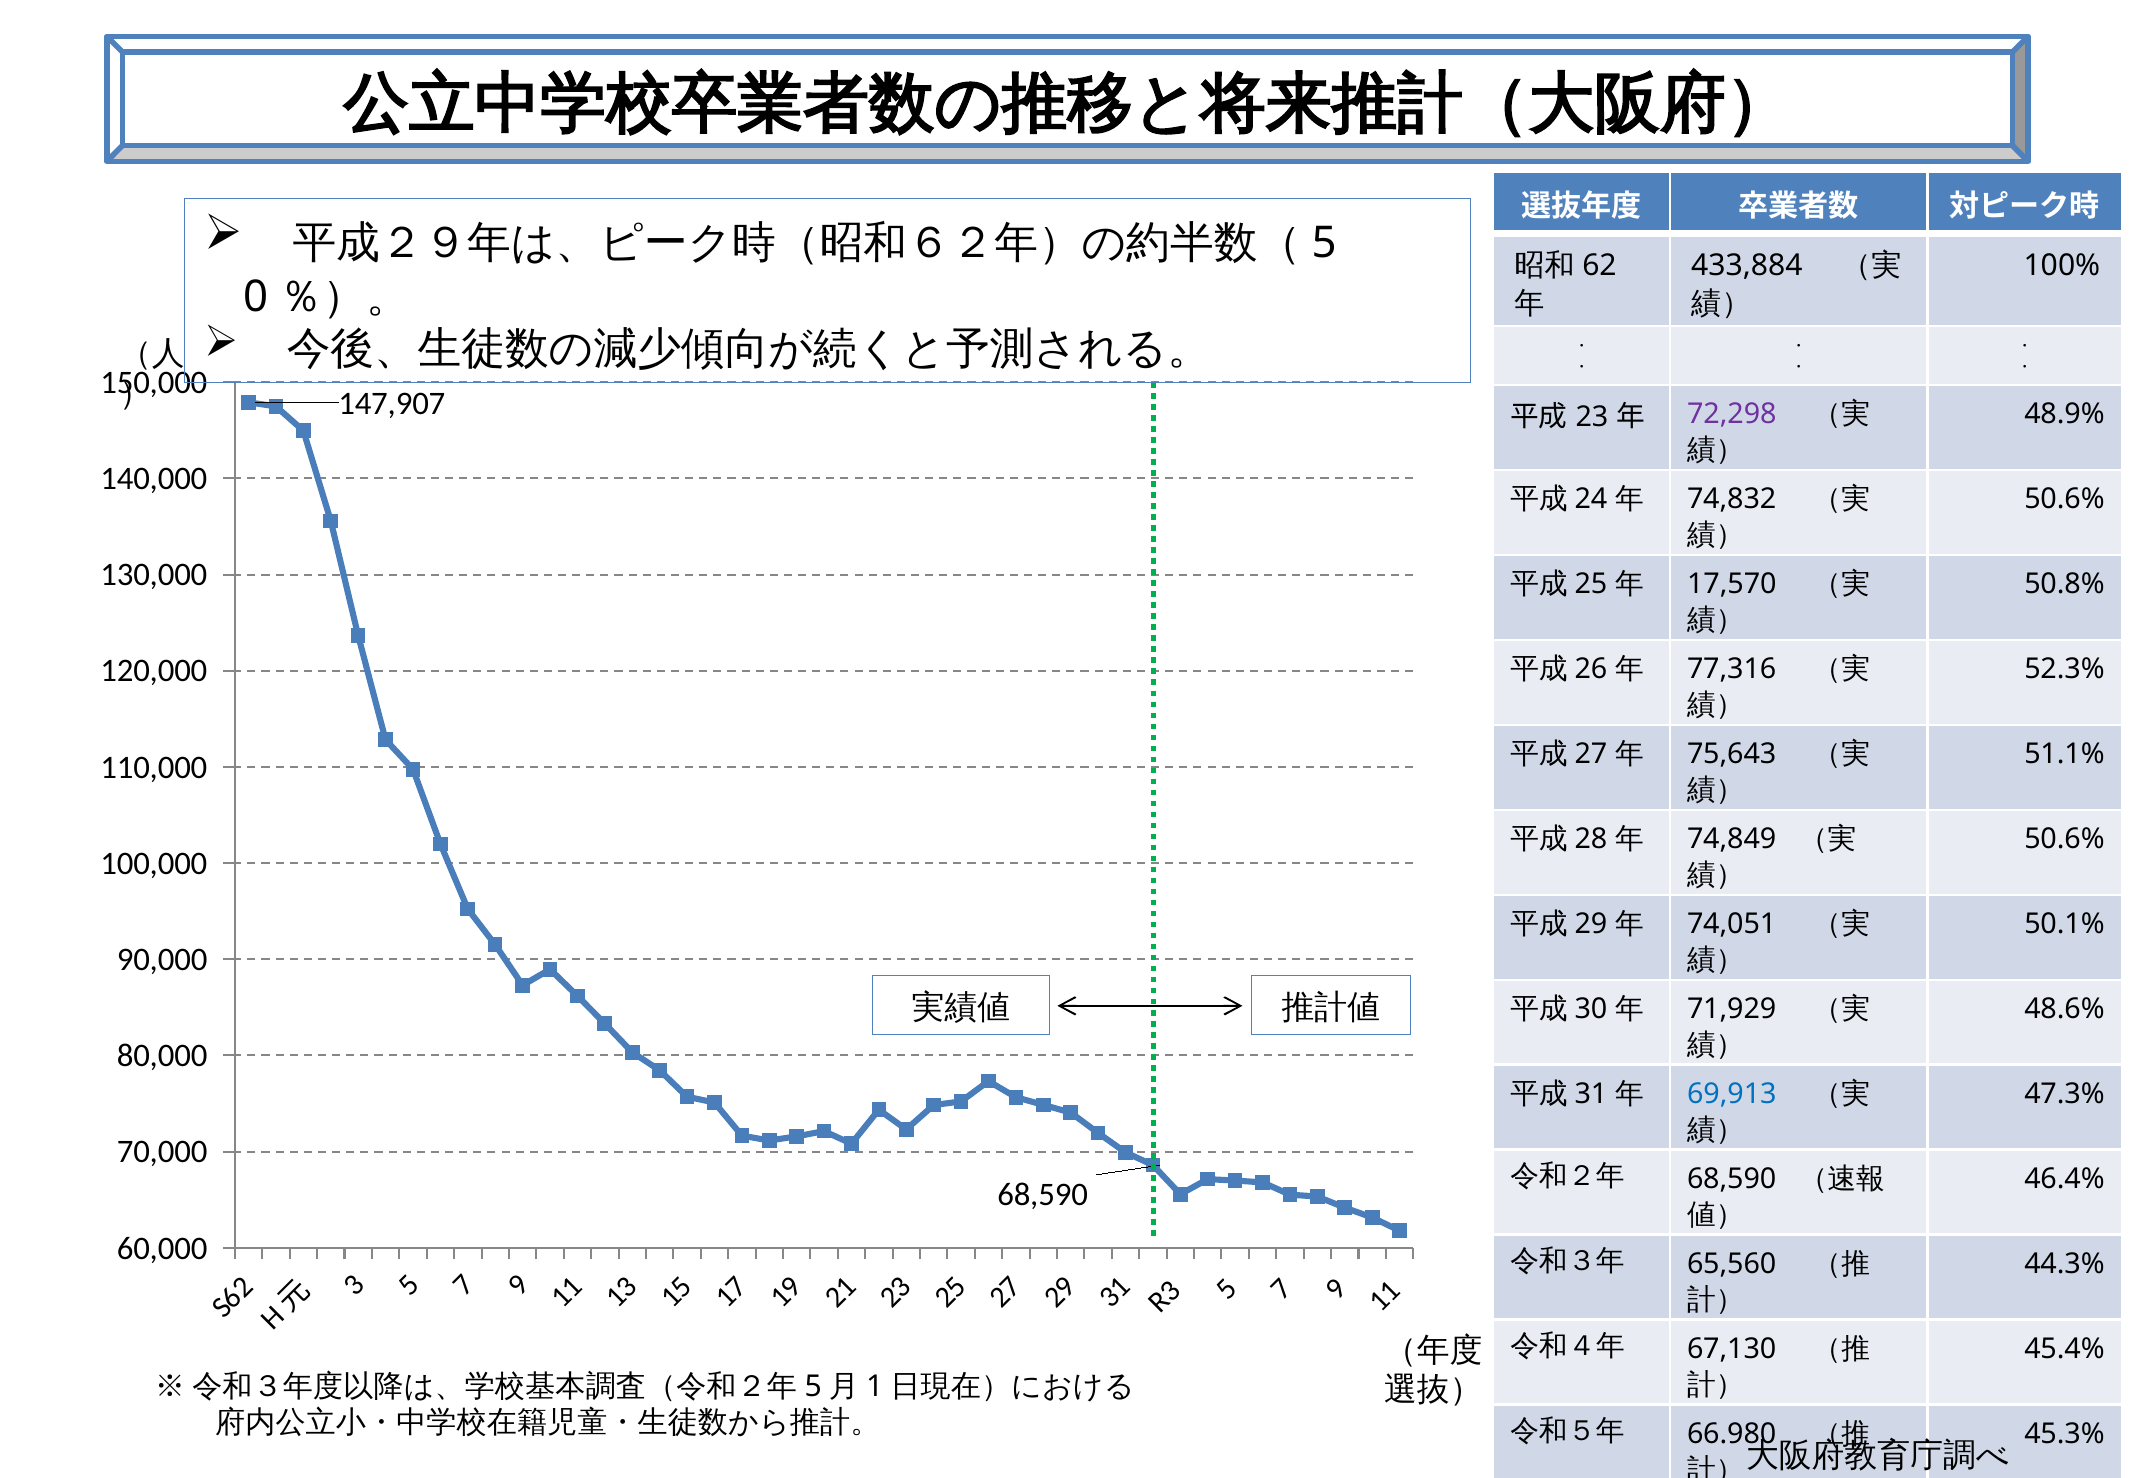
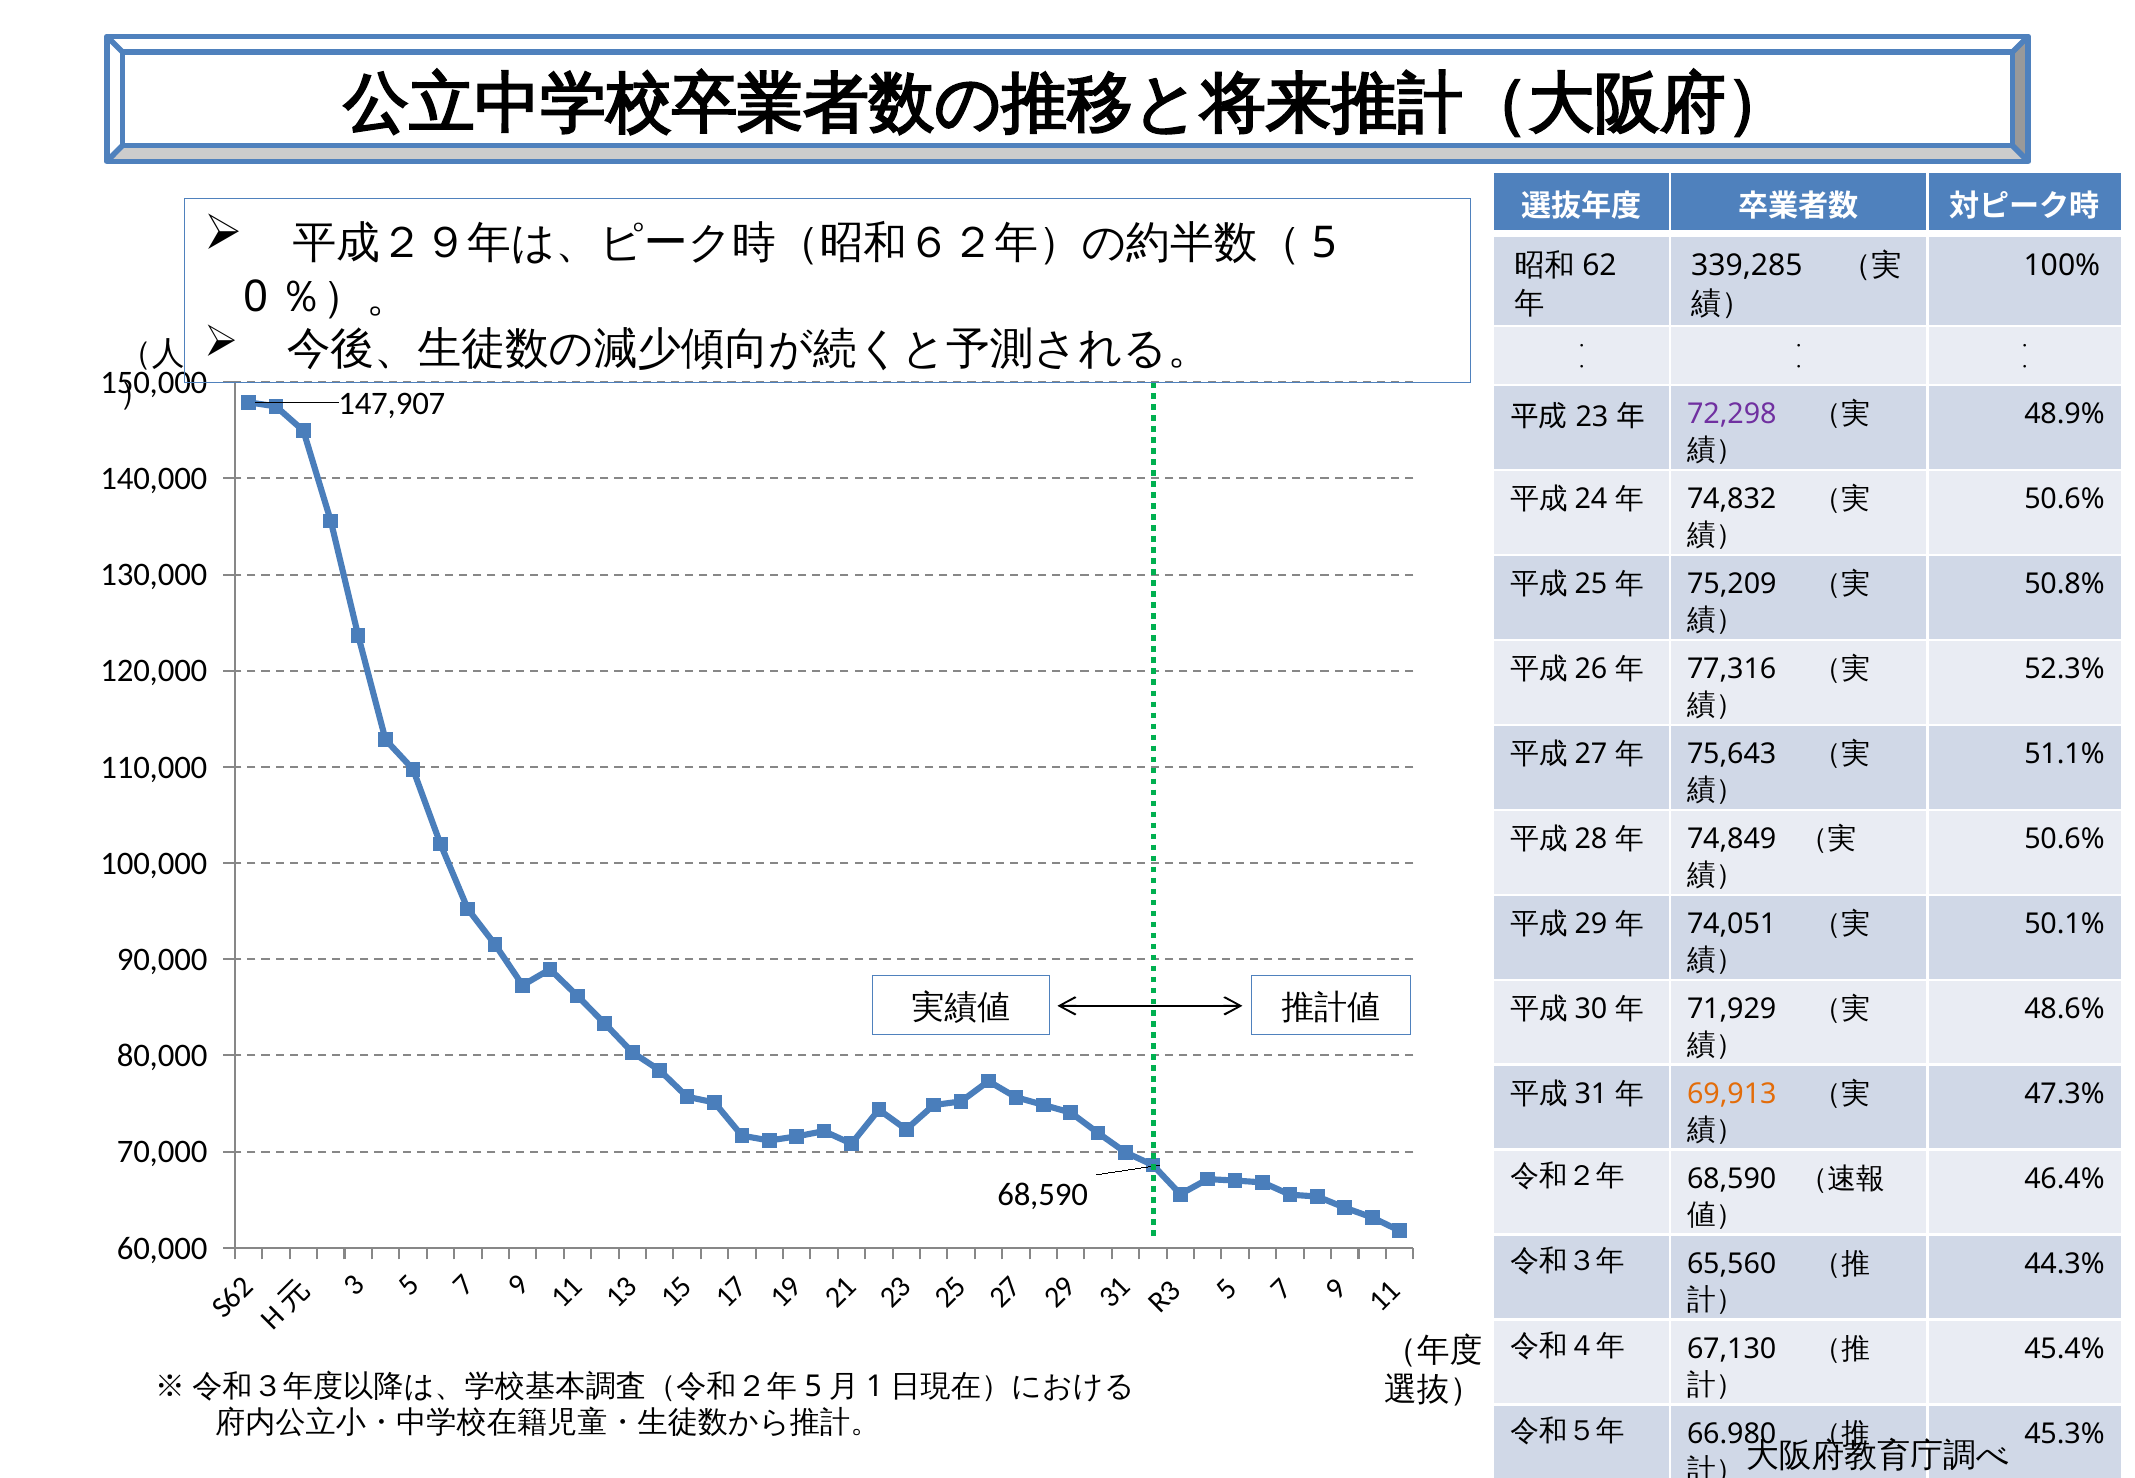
433,884: 433,884 -> 339,285 (1747, 266)
17,570: 17,570 -> 75,209 (1732, 584)
69,913 colour: blue -> orange (1732, 1094)
